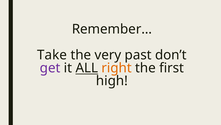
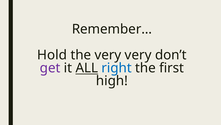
Take: Take -> Hold (52, 55)
very past: past -> very (138, 55)
right colour: orange -> blue (117, 68)
